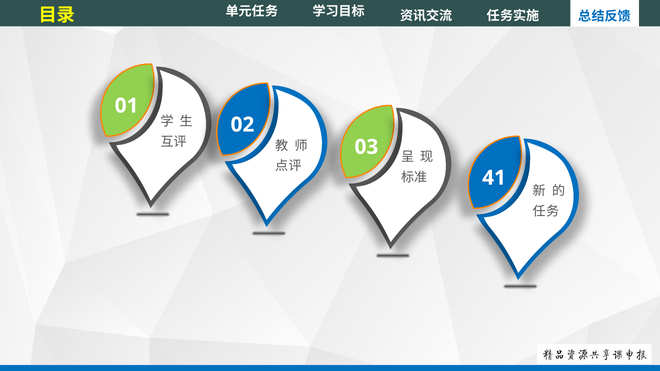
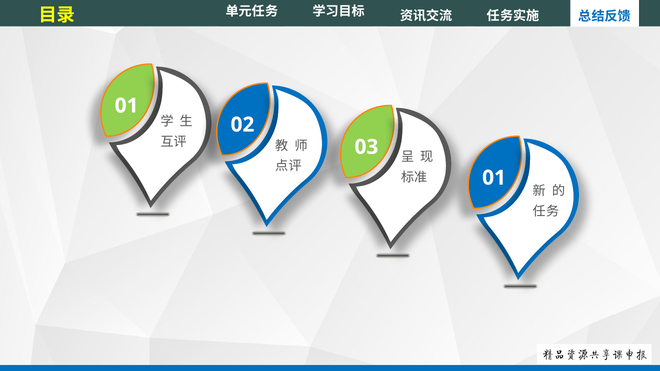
41: 41 -> 01 (494, 178)
